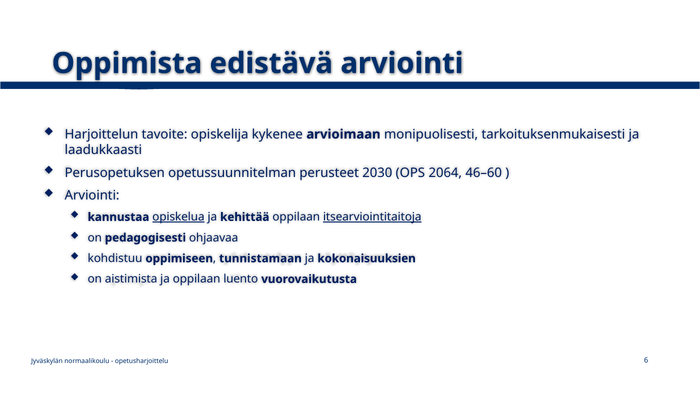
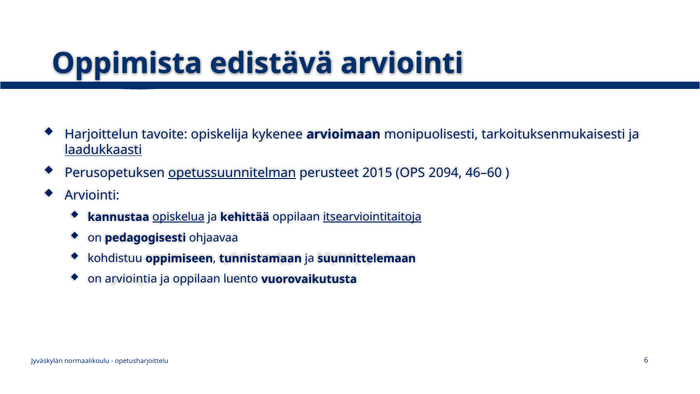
laadukkaasti underline: none -> present (103, 150)
opetussuunnitelman underline: none -> present (232, 173)
2030: 2030 -> 2015 (377, 173)
2064: 2064 -> 2094 (445, 173)
kokonaisuuksien: kokonaisuuksien -> suunnittelemaan (367, 258)
aistimista: aistimista -> arviointia (131, 279)
